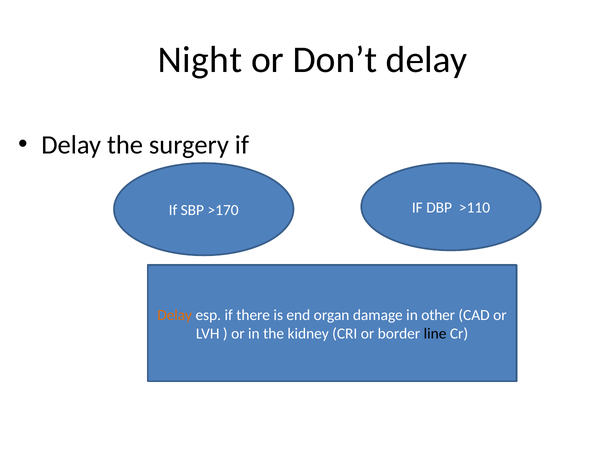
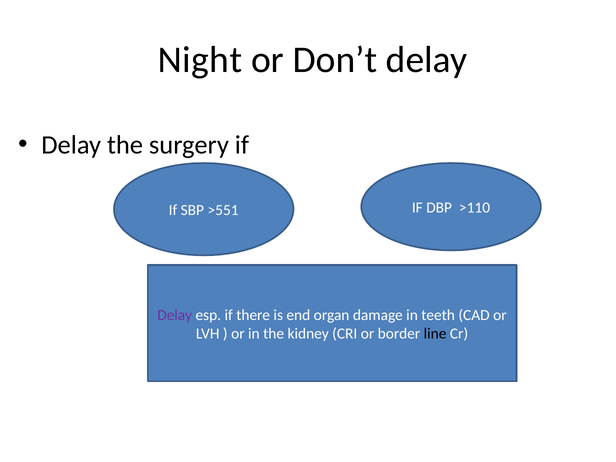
>170: >170 -> >551 (223, 210)
Delay colour: orange -> purple (175, 315)
other: other -> teeth (438, 315)
